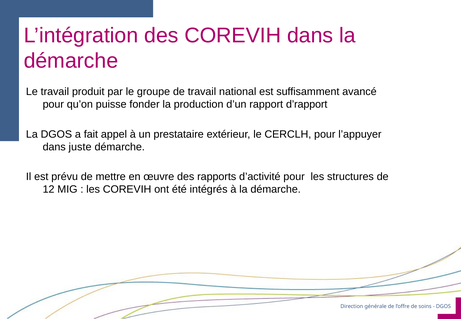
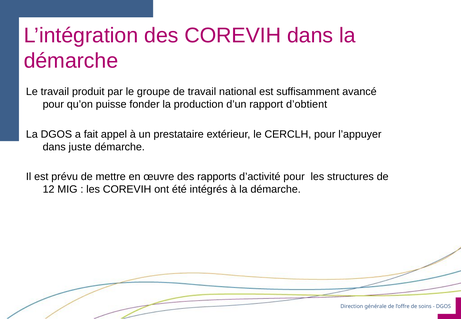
d’rapport: d’rapport -> d’obtient (307, 104)
